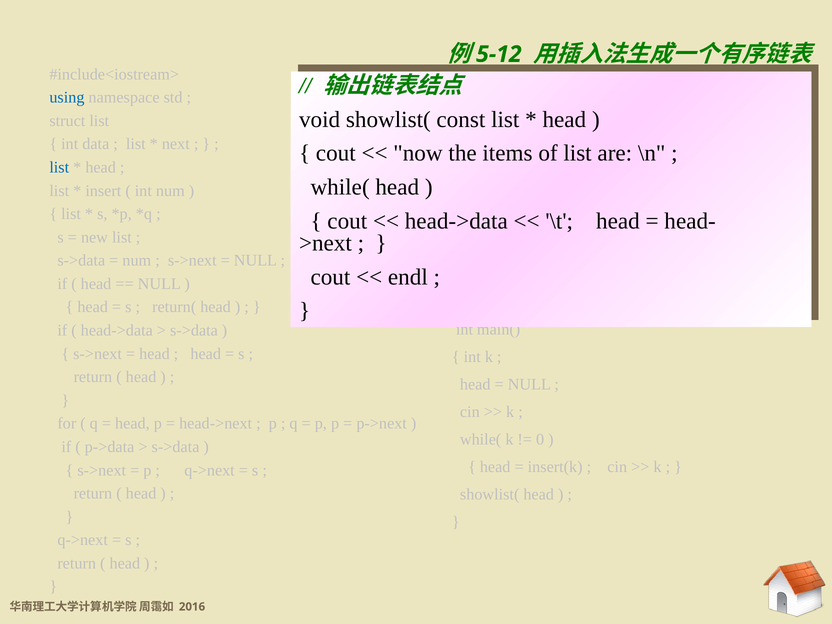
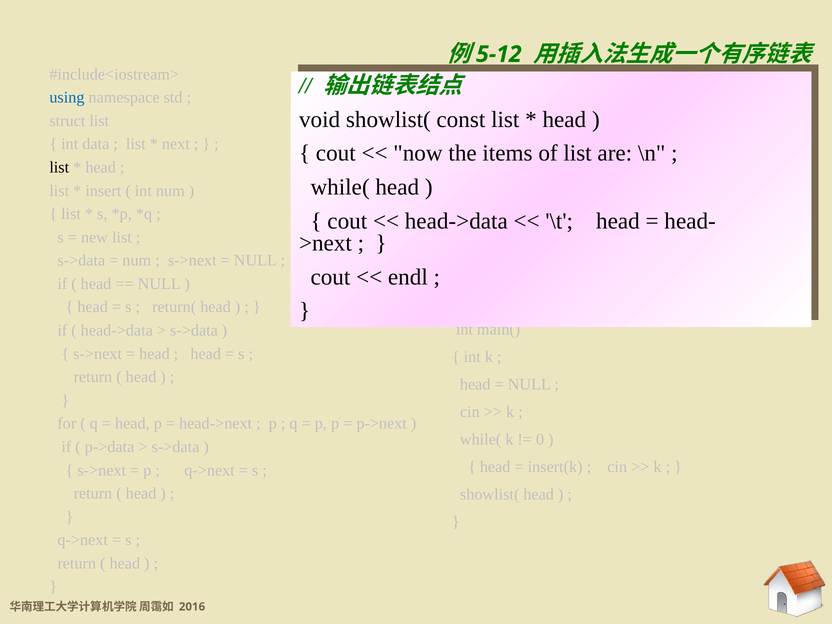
list colour: blue -> black (59, 167)
